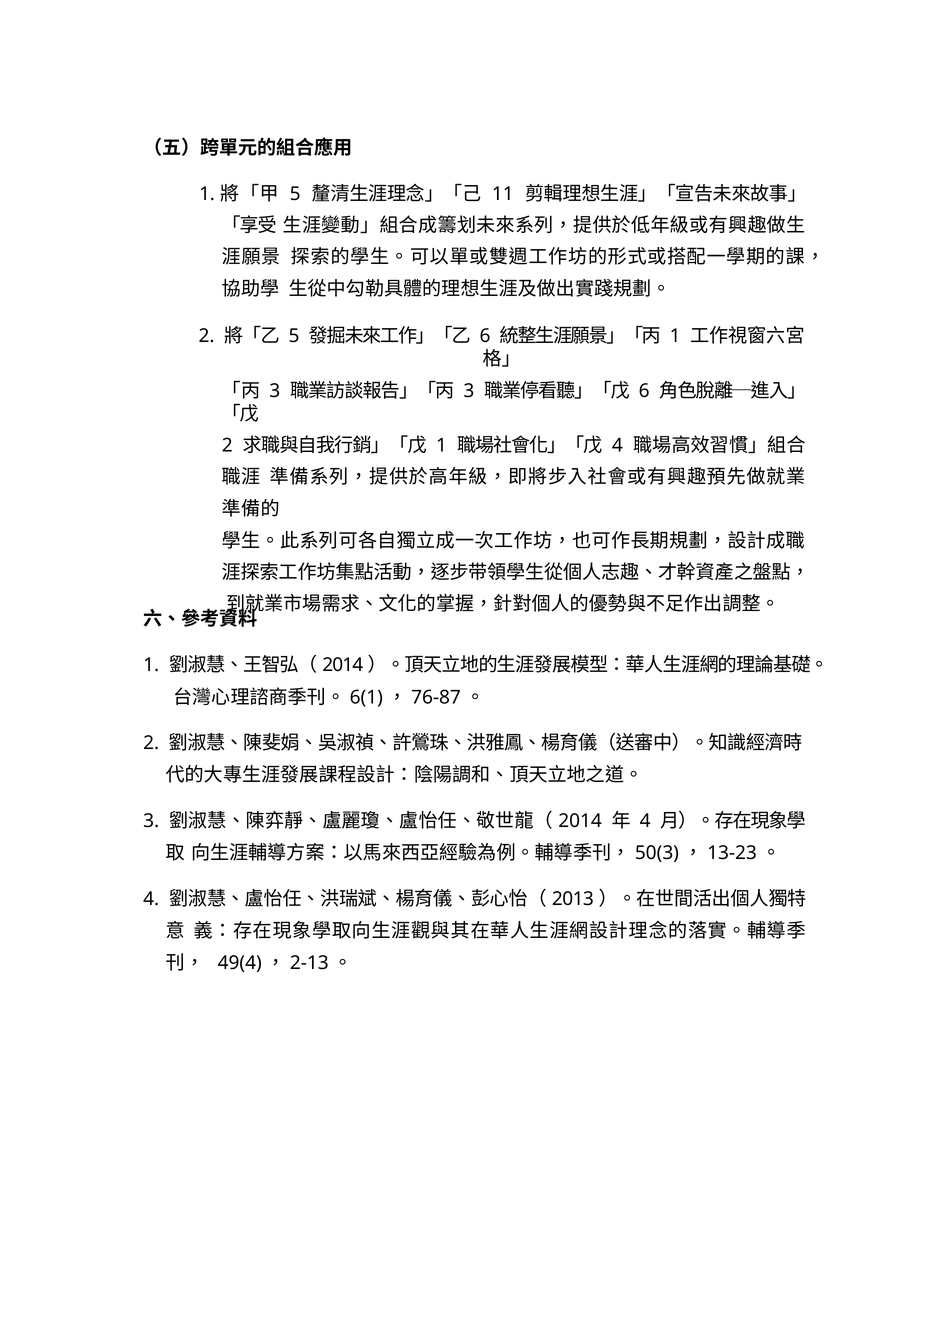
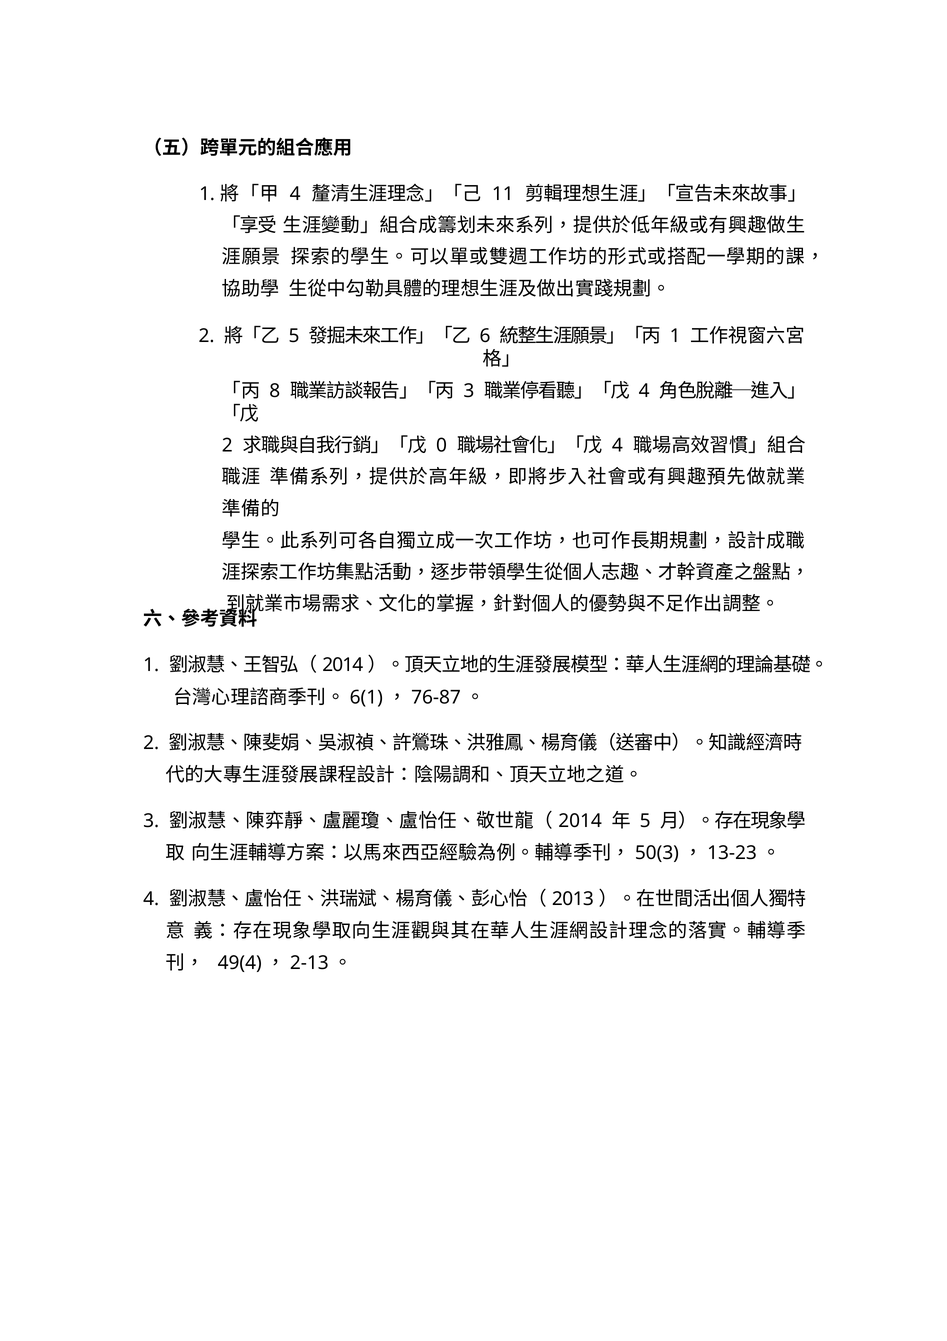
5: 5 -> 4 (295, 194)
3: 3 -> 8 (275, 391)
6: 6 -> 4 (644, 391)
1: 1 -> 0 (442, 446)
4: 4 -> 5 (645, 821)
